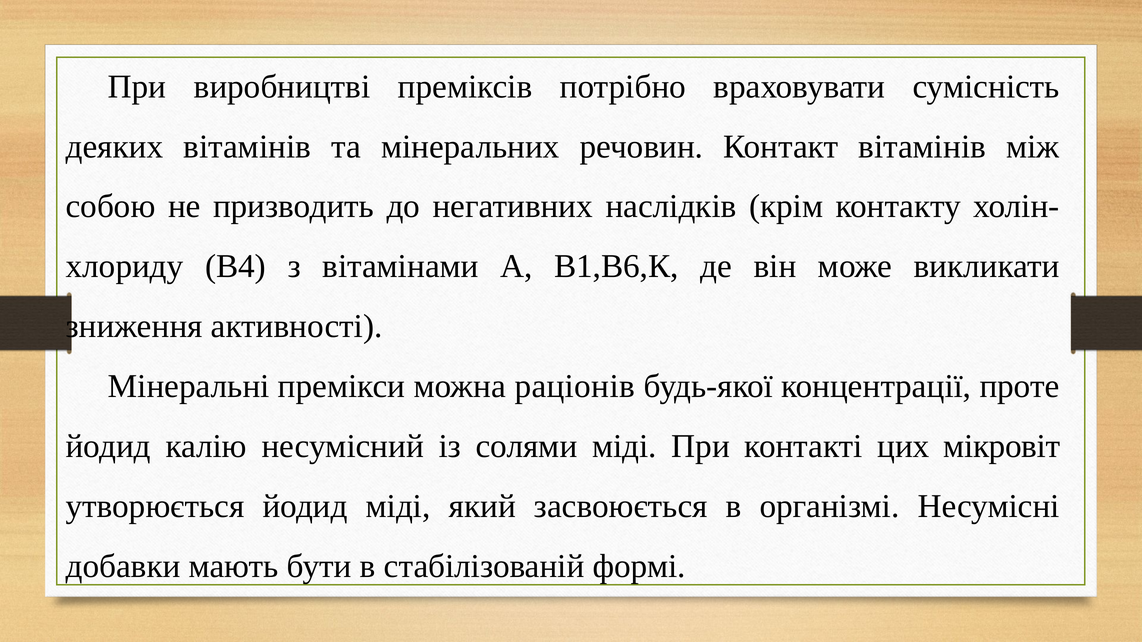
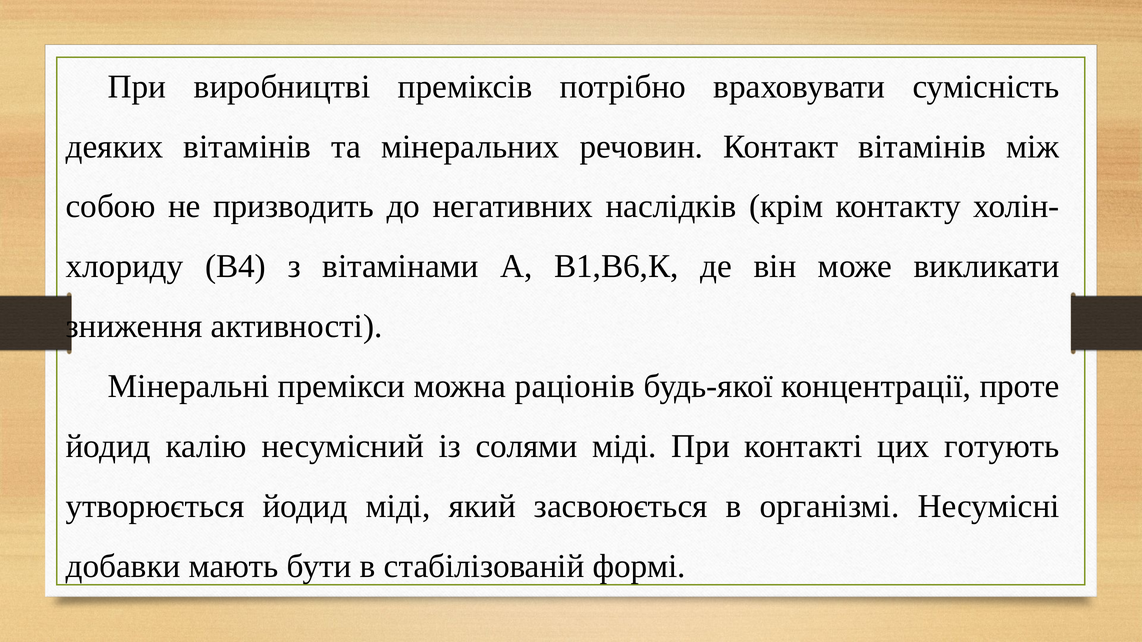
мікровіт: мікровіт -> готують (1002, 447)
